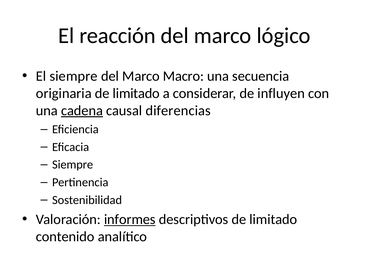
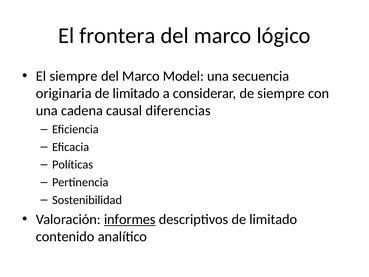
reacción: reacción -> frontera (117, 36)
Macro: Macro -> Model (183, 76)
de influyen: influyen -> siempre (281, 93)
cadena underline: present -> none (82, 110)
Siempre: Siempre -> Políticas (73, 165)
